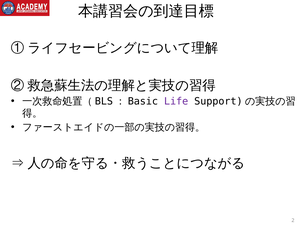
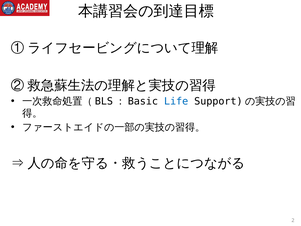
Life colour: purple -> blue (176, 101)
